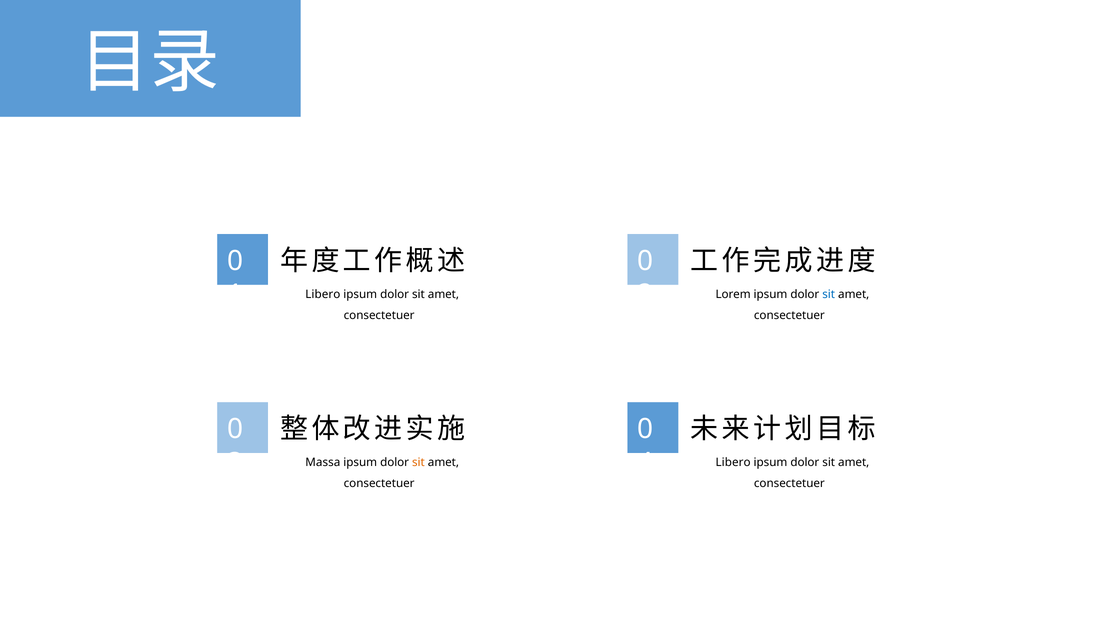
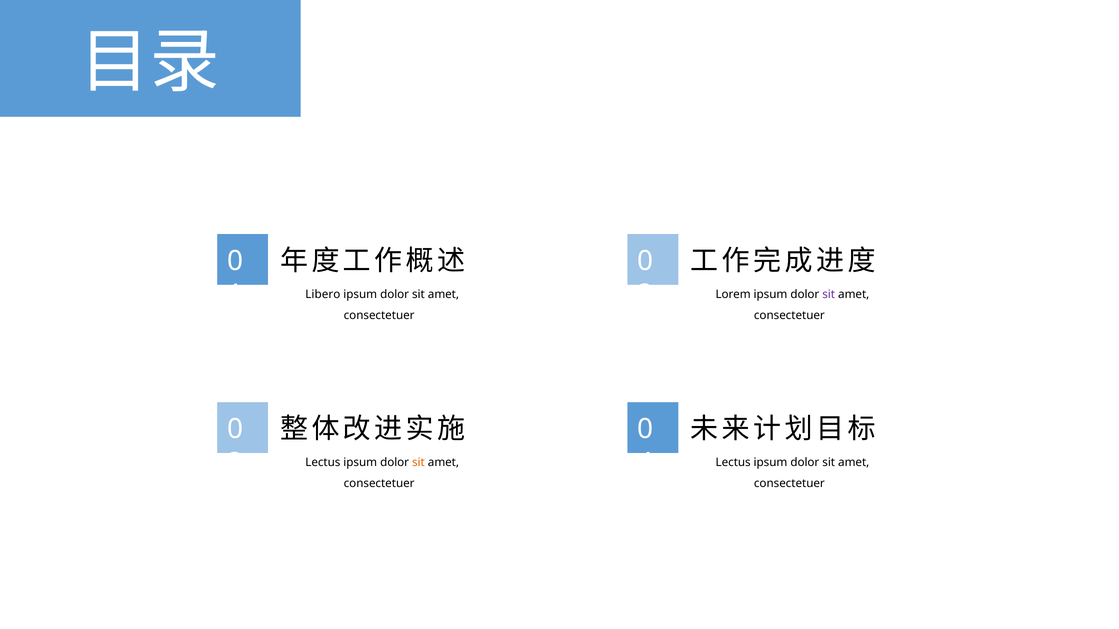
sit colour: blue -> purple (829, 295)
Massa: Massa -> Lectus (323, 463)
Libero: Libero -> Lectus (733, 463)
